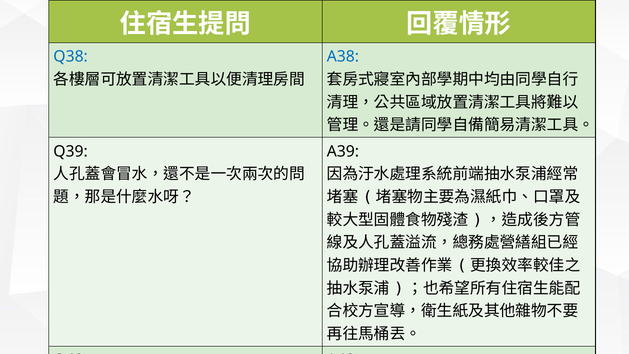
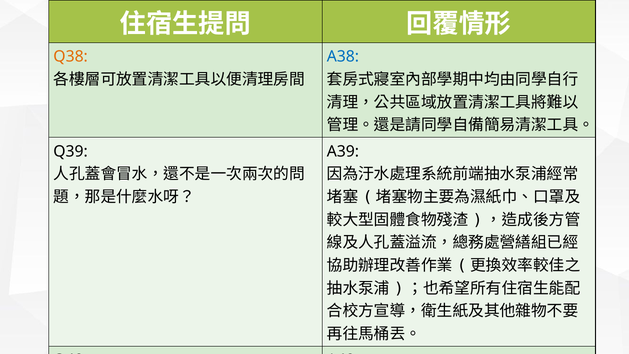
Q38 colour: blue -> orange (71, 57)
